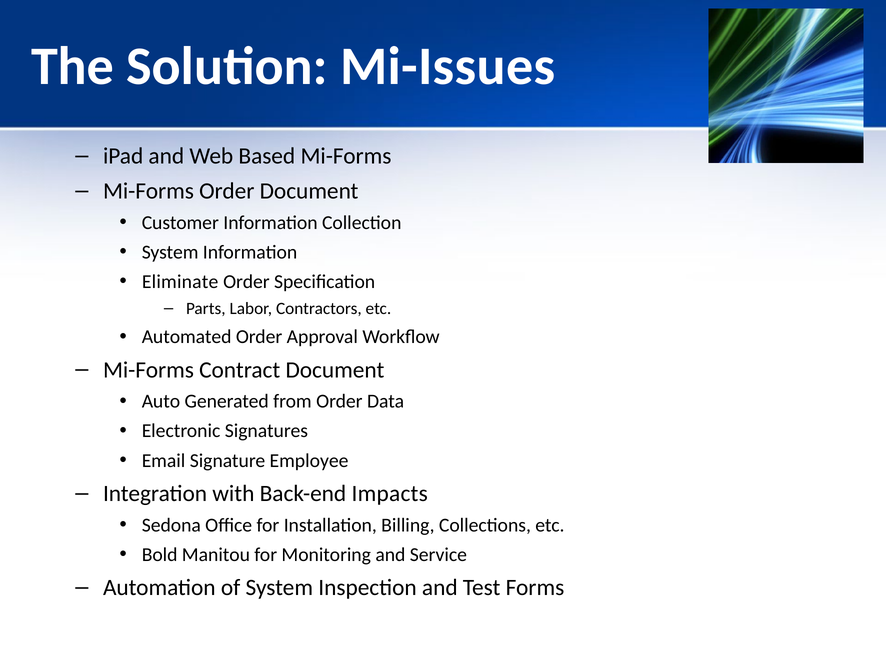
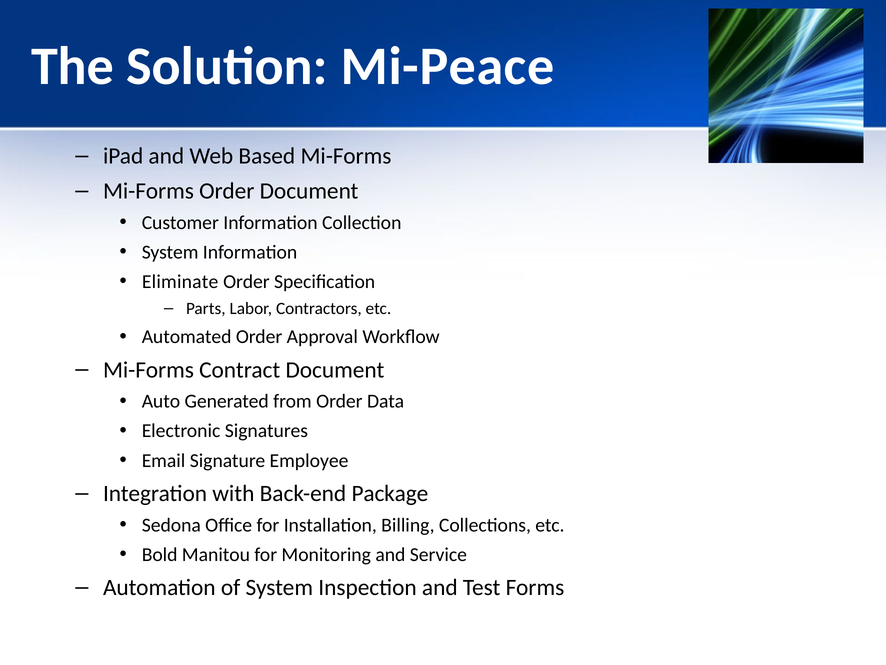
Mi-Issues: Mi-Issues -> Mi-Peace (448, 67)
Impacts: Impacts -> Package (390, 493)
